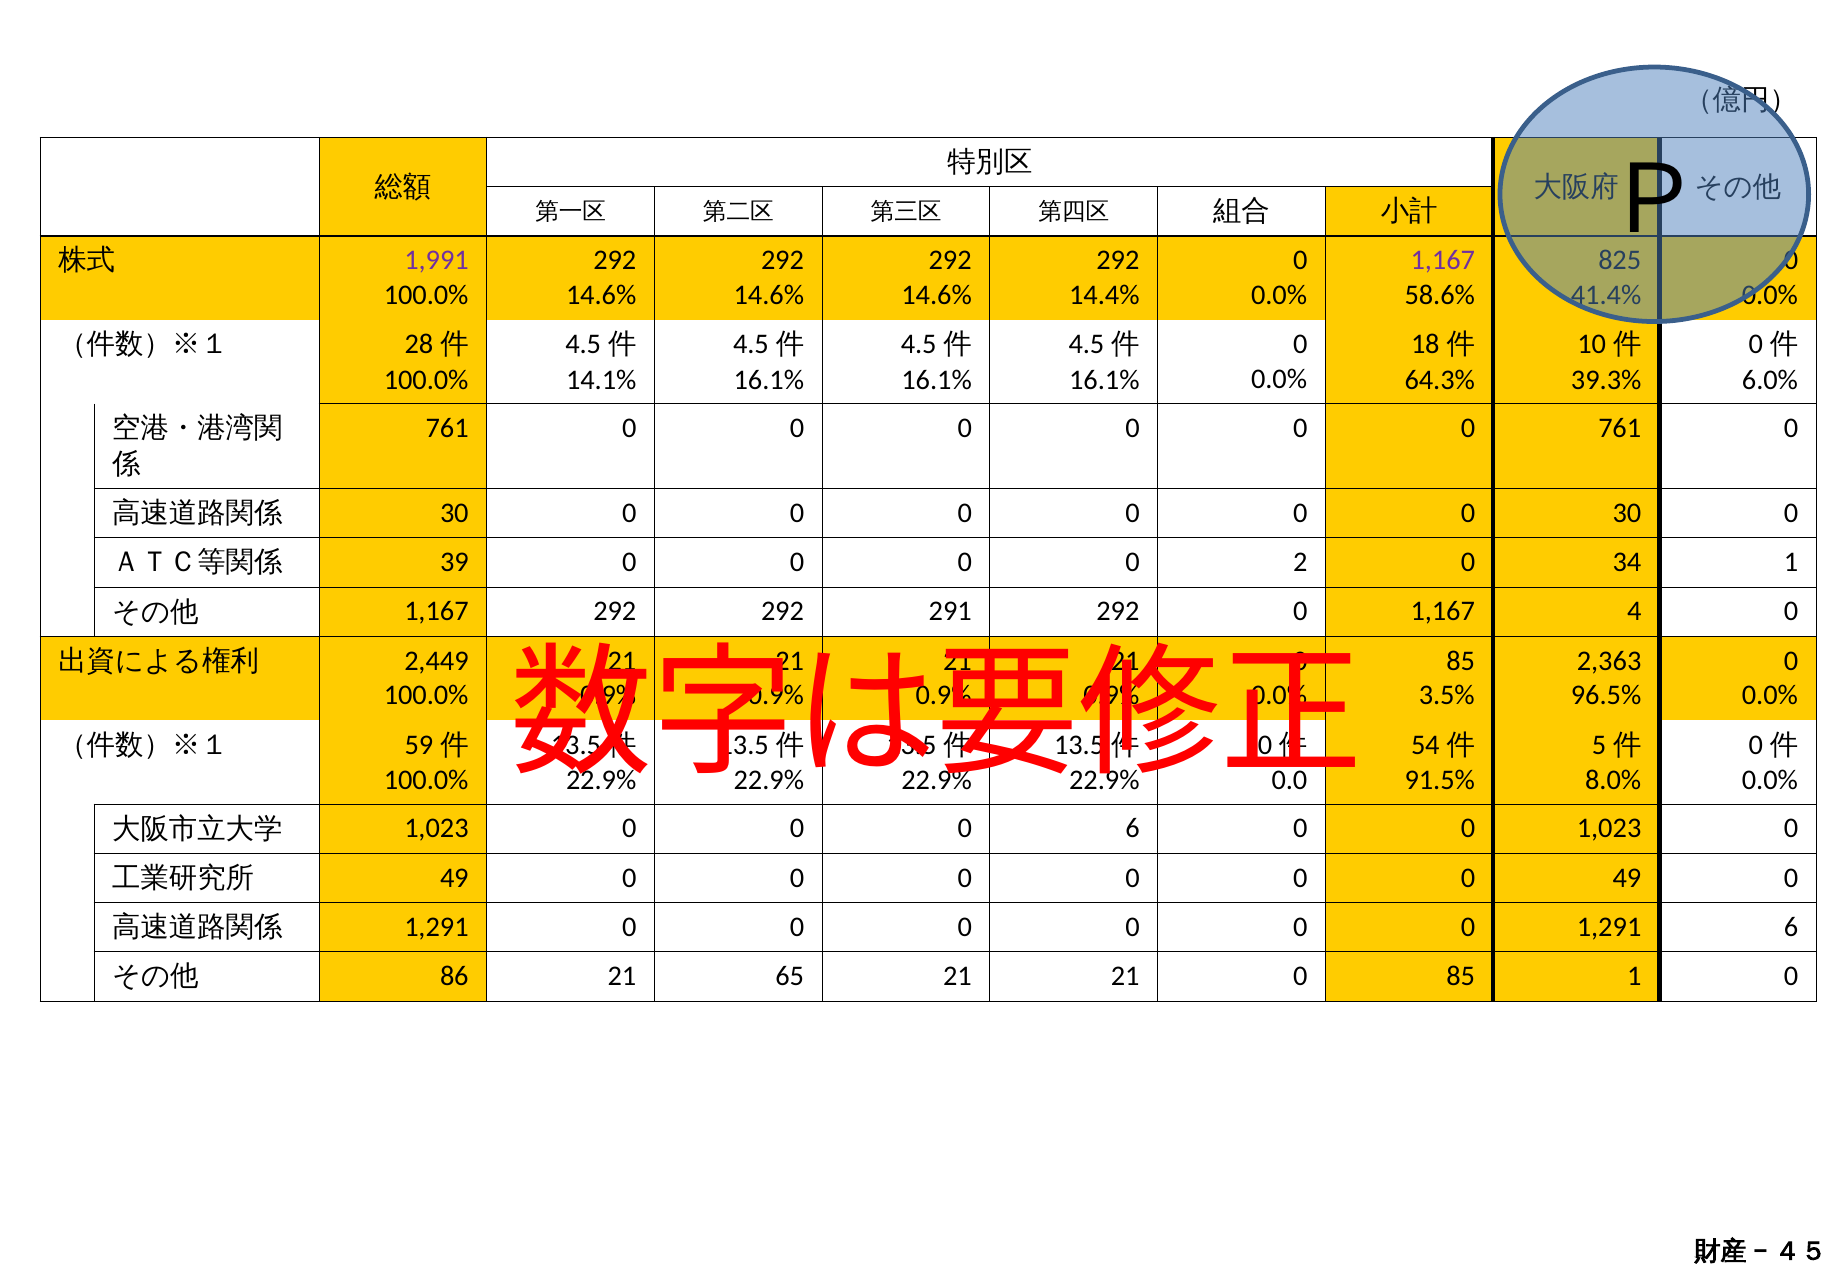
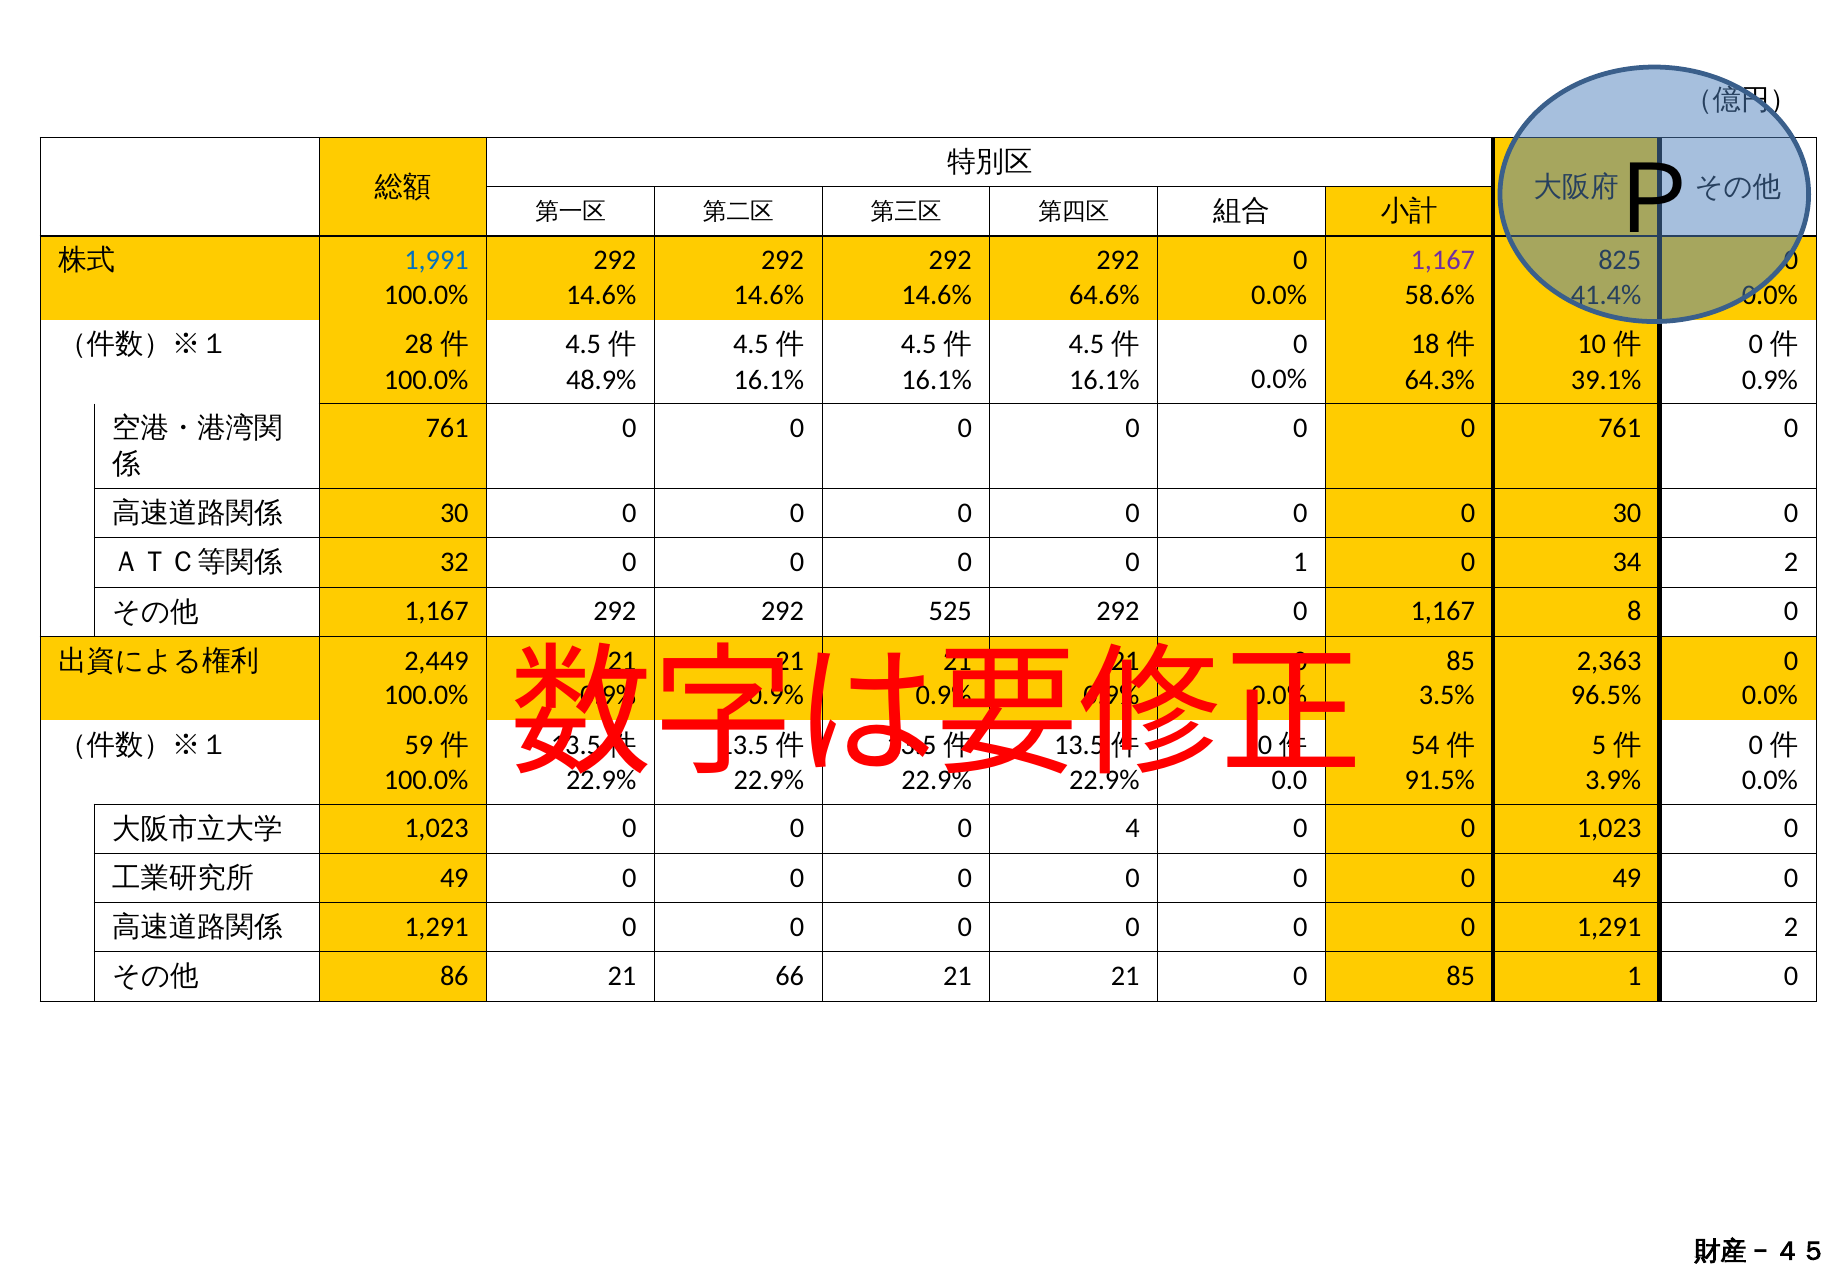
1,991 colour: purple -> blue (437, 260)
14.4%: 14.4% -> 64.6% (1104, 295)
14.1%: 14.1% -> 48.9% (601, 380)
39.3%: 39.3% -> 39.1% (1606, 380)
6.0%: 6.0% -> 0.9% (1770, 380)
39: 39 -> 32 (454, 562)
0 2: 2 -> 1 (1300, 562)
34 1: 1 -> 2 (1791, 562)
291: 291 -> 525 (950, 612)
4: 4 -> 8 (1634, 612)
8.0%: 8.0% -> 3.9% (1613, 780)
0 6: 6 -> 4 (1133, 828)
1,291 6: 6 -> 2 (1791, 927)
65: 65 -> 66 (790, 976)
